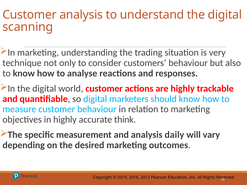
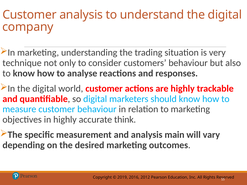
scanning: scanning -> company (28, 27)
daily: daily -> main (174, 135)
